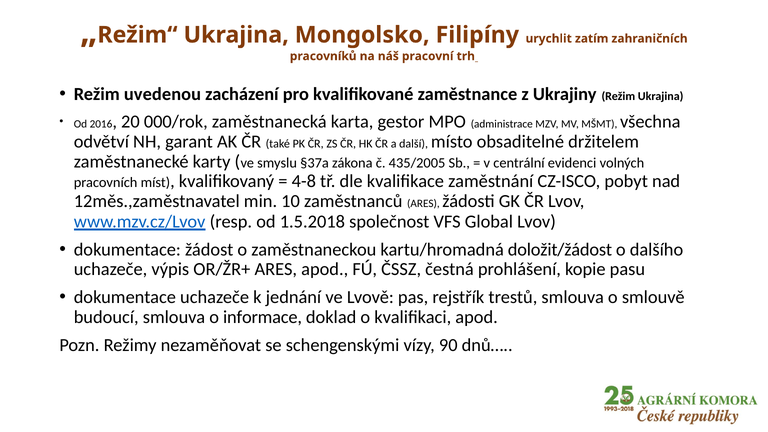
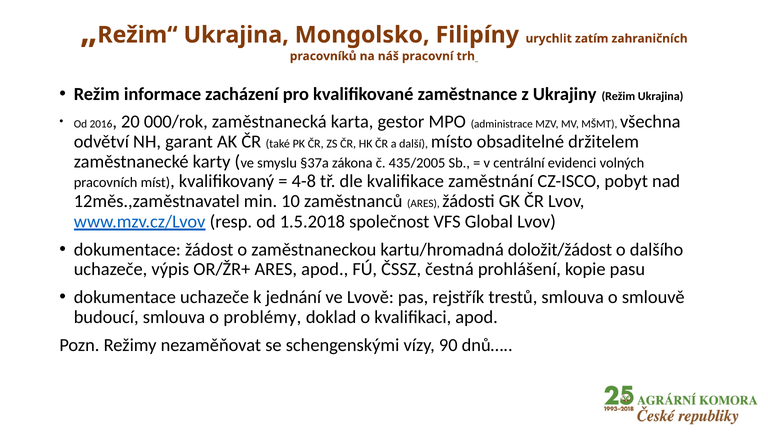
uvedenou: uvedenou -> informace (163, 94)
informace: informace -> problémy (262, 317)
